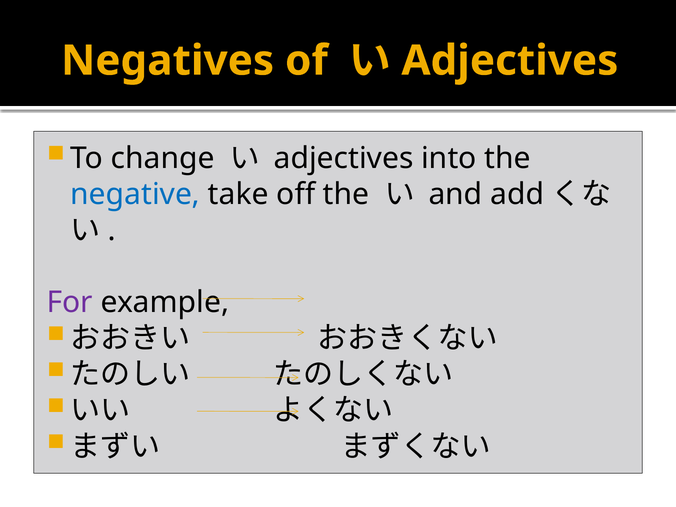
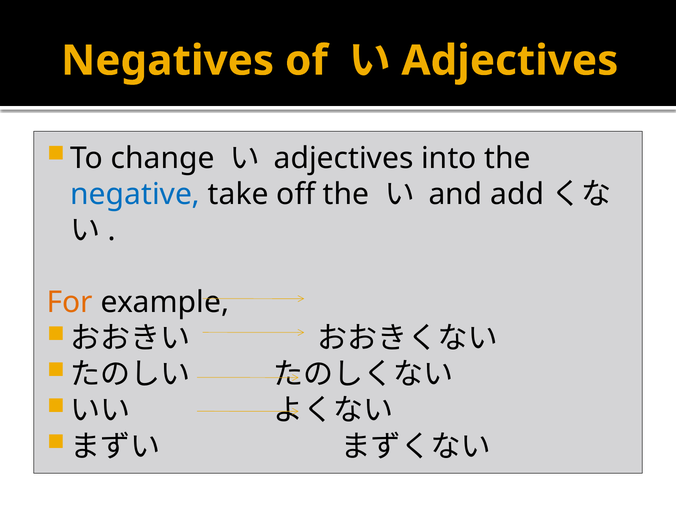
For colour: purple -> orange (70, 302)
